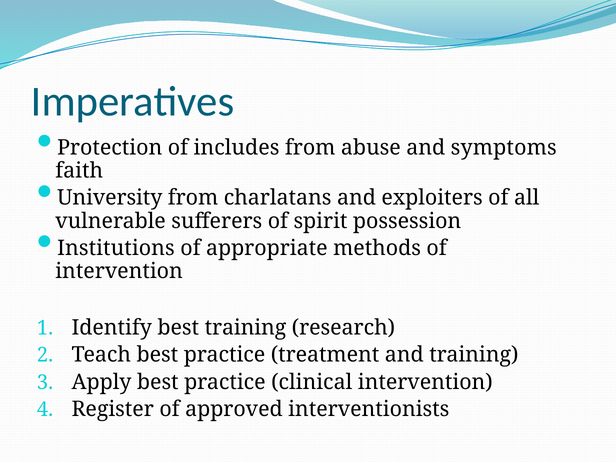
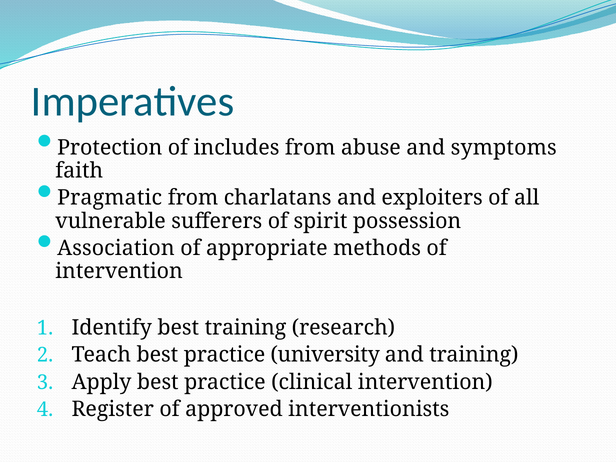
University: University -> Pragmatic (110, 198)
Institutions: Institutions -> Association (116, 248)
treatment: treatment -> university (325, 355)
